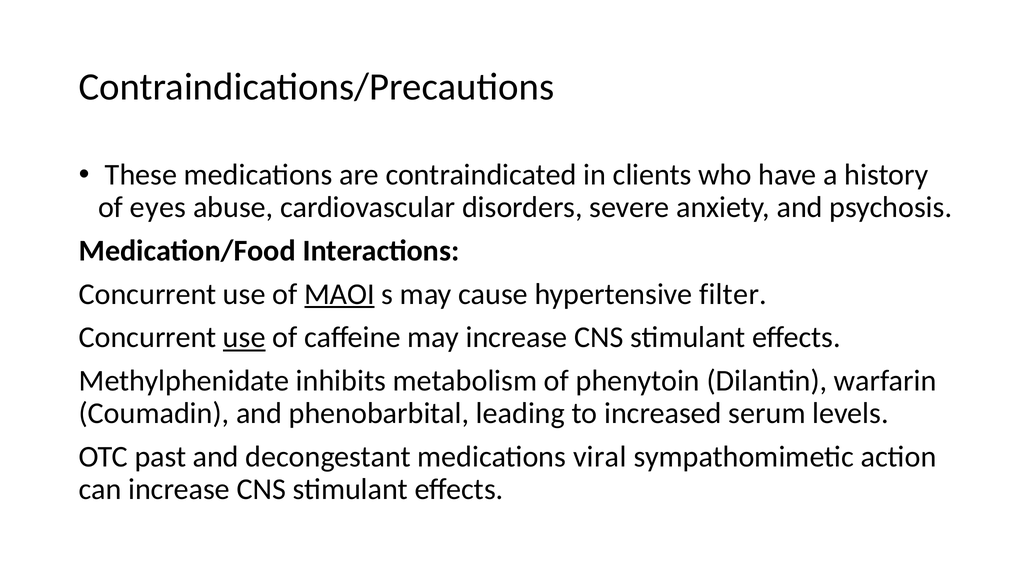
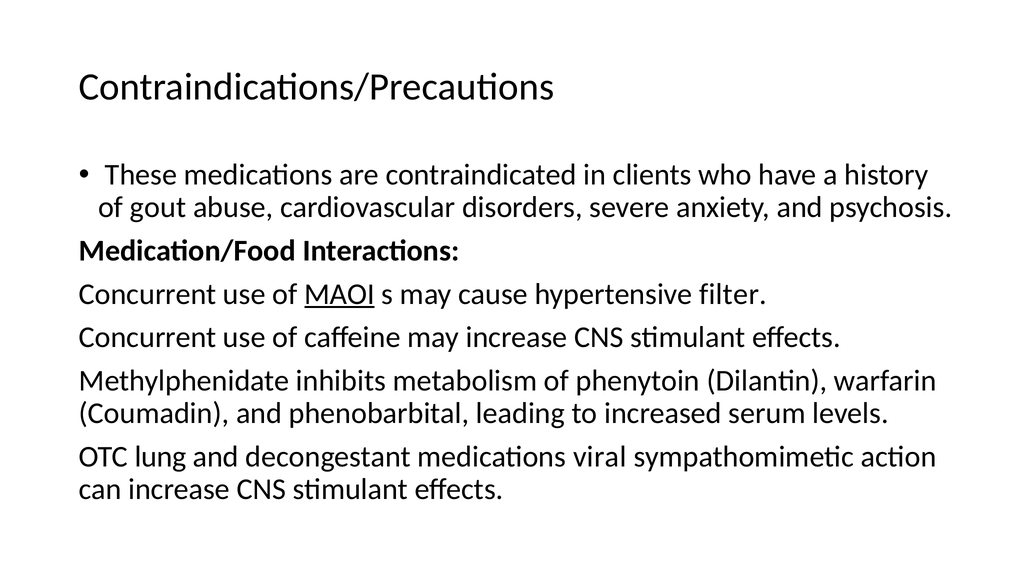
eyes: eyes -> gout (158, 207)
use underline: present -> none (244, 337)
past: past -> lung (161, 456)
